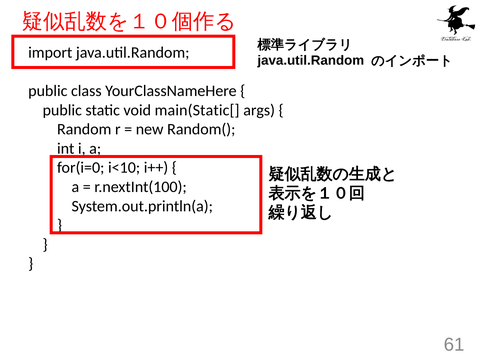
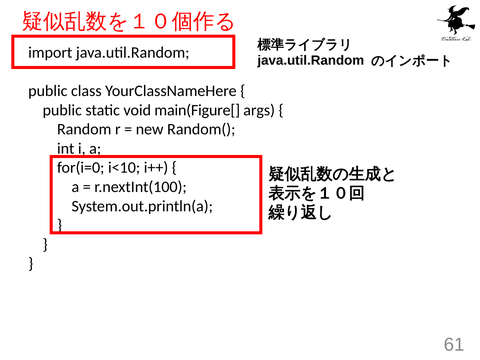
main(Static[: main(Static[ -> main(Figure[ (197, 110)
